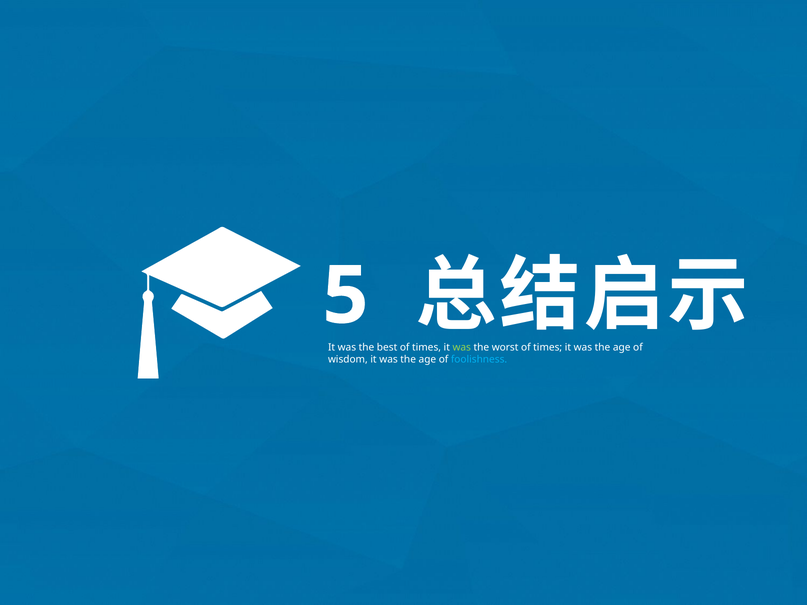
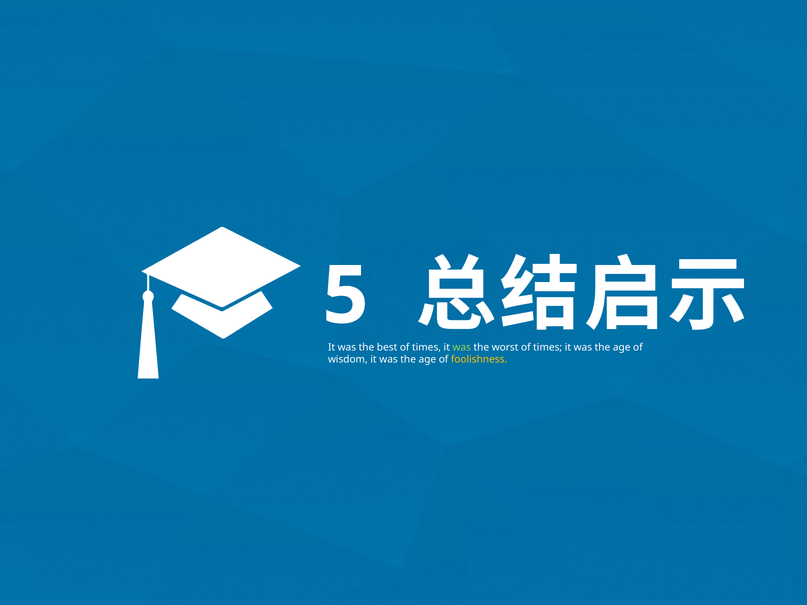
foolishness colour: light blue -> yellow (479, 360)
